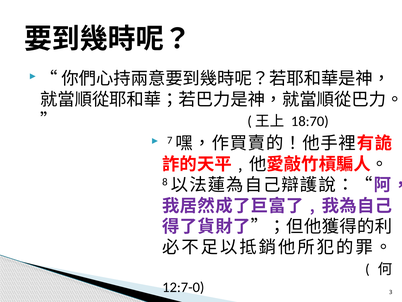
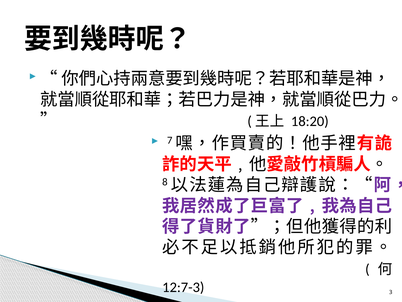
18:70: 18:70 -> 18:20 (310, 121)
12:7-0: 12:7-0 -> 12:7-3 (183, 287)
